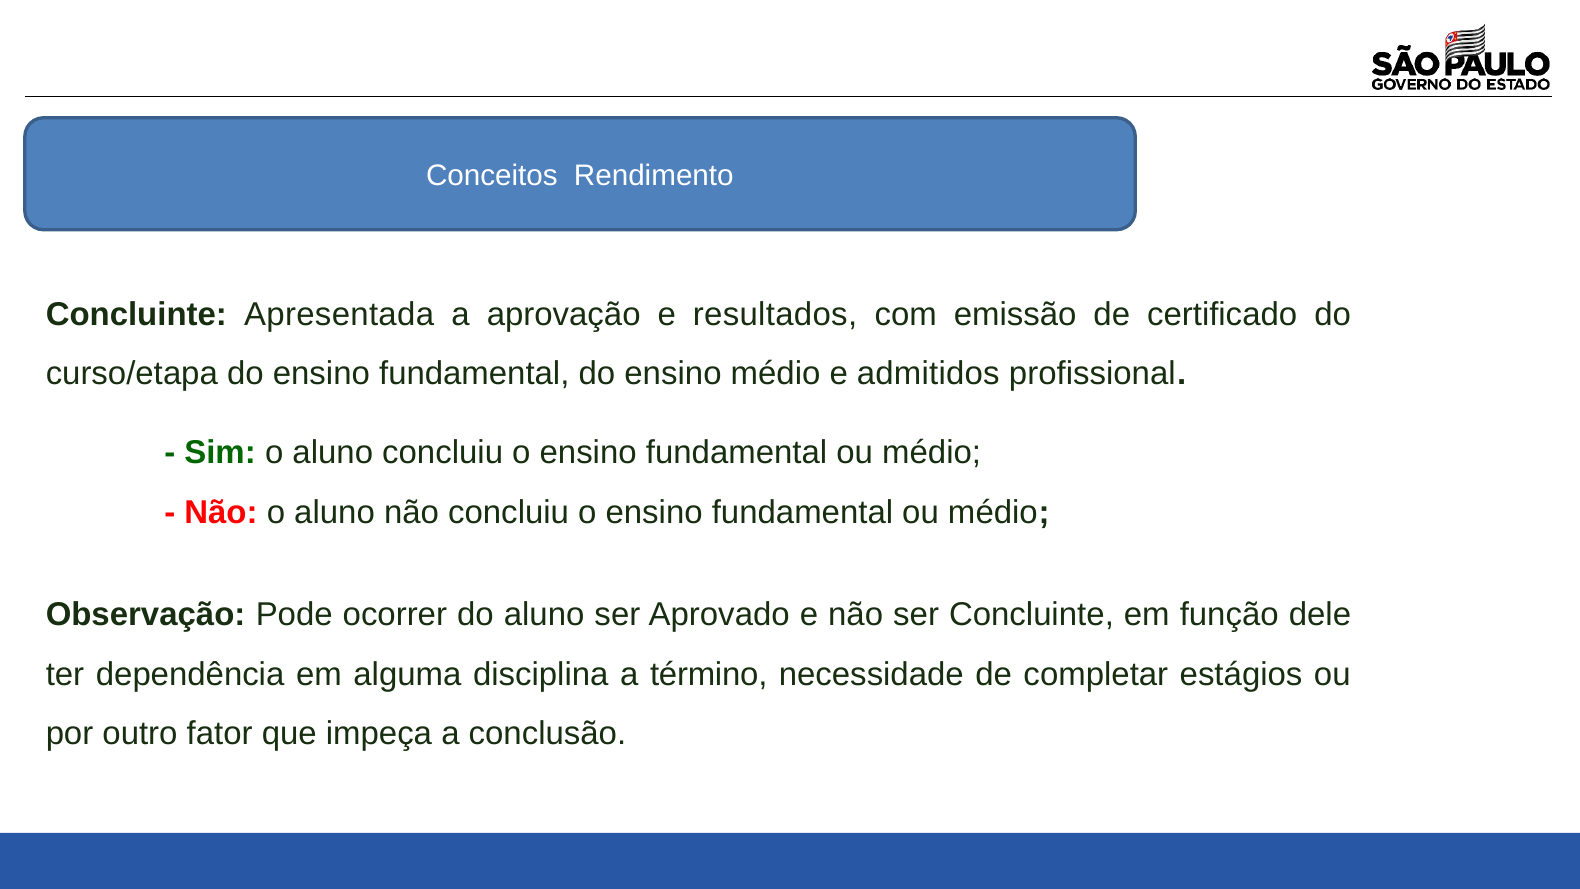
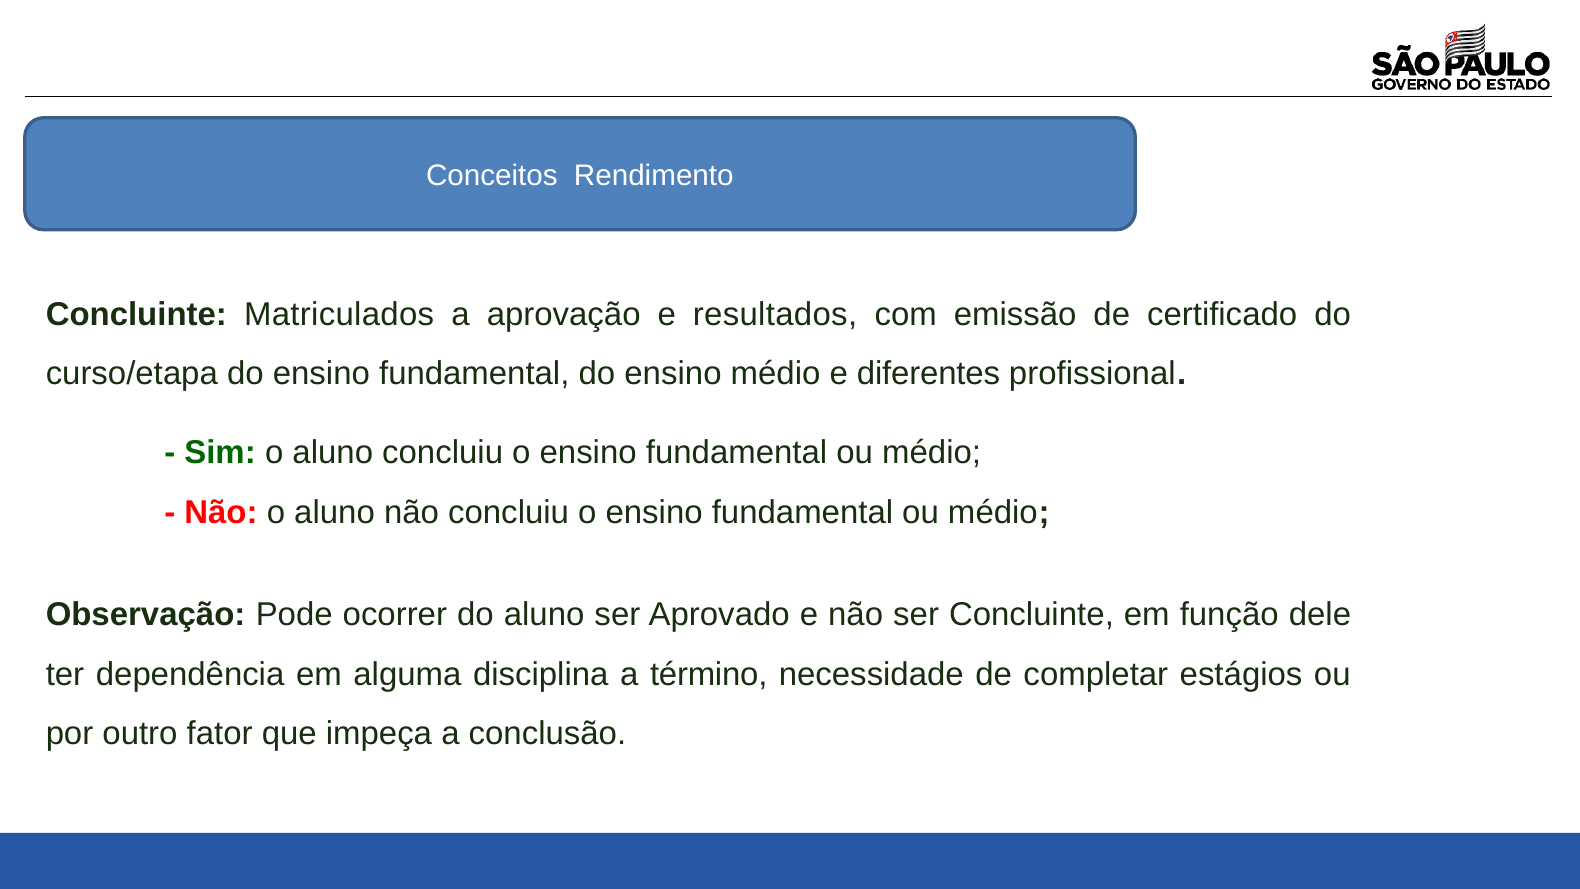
Apresentada: Apresentada -> Matriculados (339, 315)
admitidos: admitidos -> diferentes (928, 374)
